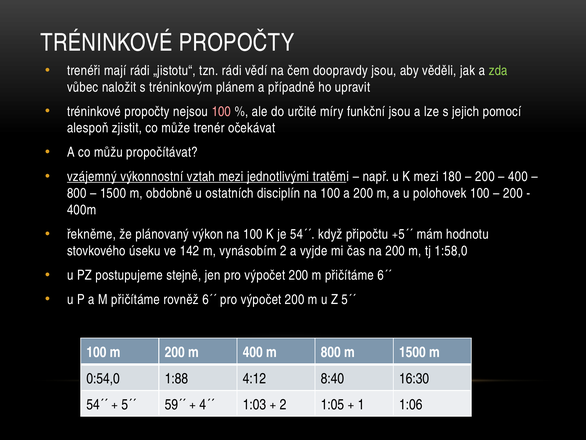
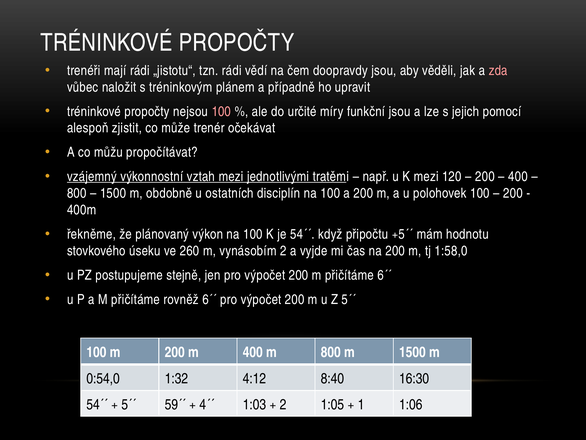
zda colour: light green -> pink (498, 70)
180: 180 -> 120 (452, 176)
142: 142 -> 260 (190, 251)
1:88: 1:88 -> 1:32 (176, 378)
